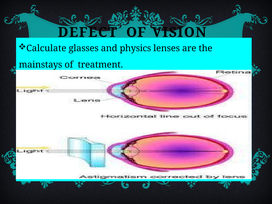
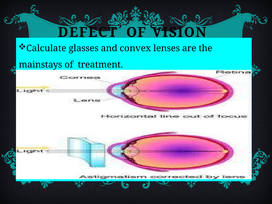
physics: physics -> convex (135, 48)
